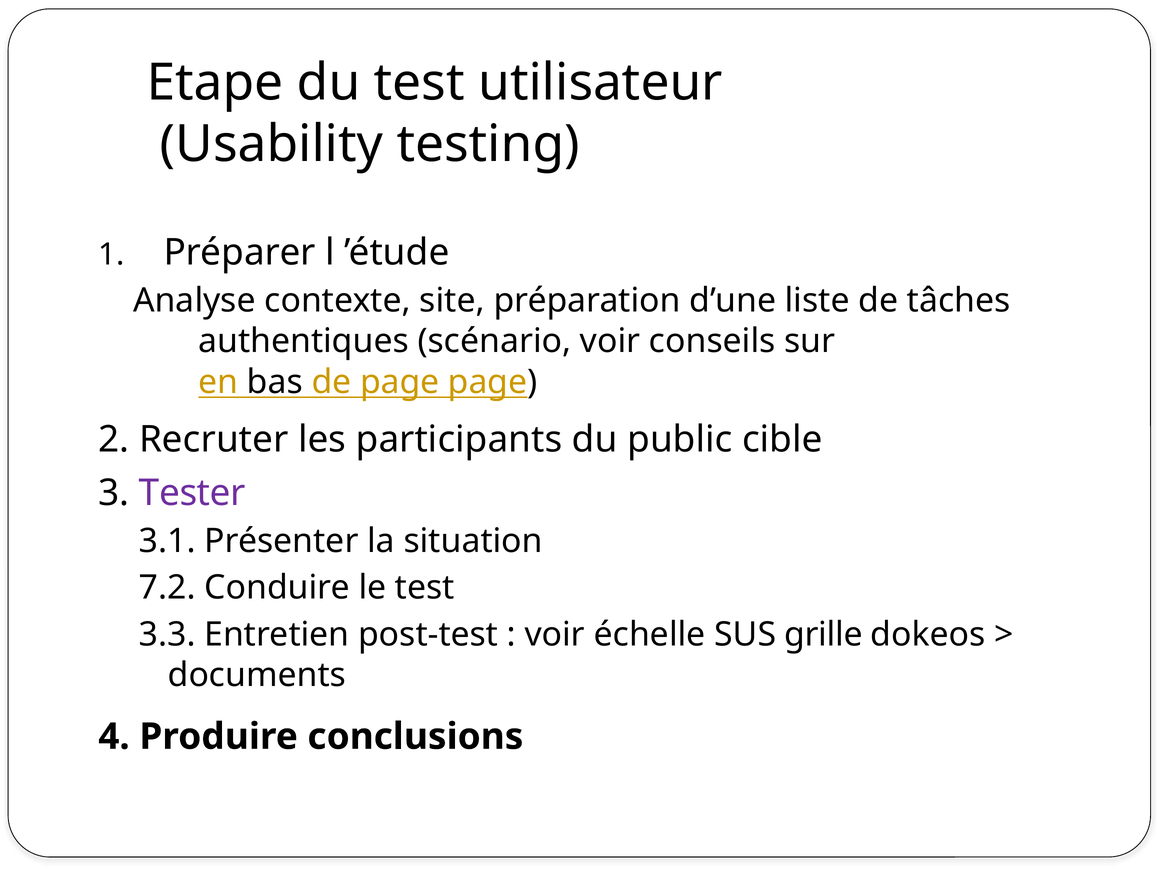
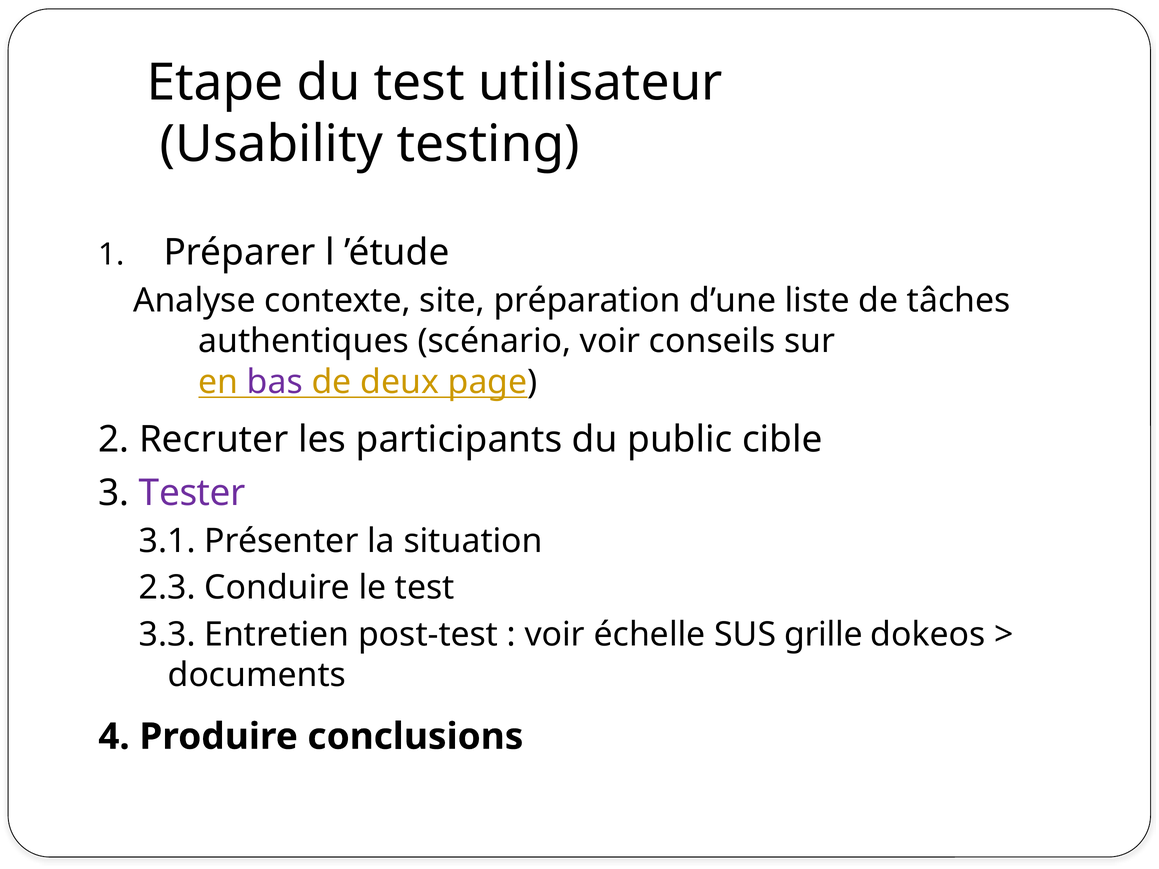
bas colour: black -> purple (275, 382)
de page: page -> deux (400, 382)
7.2: 7.2 -> 2.3 (167, 588)
